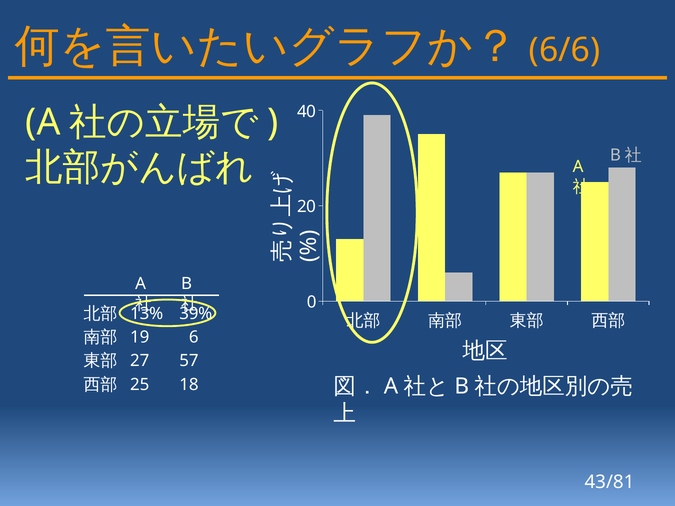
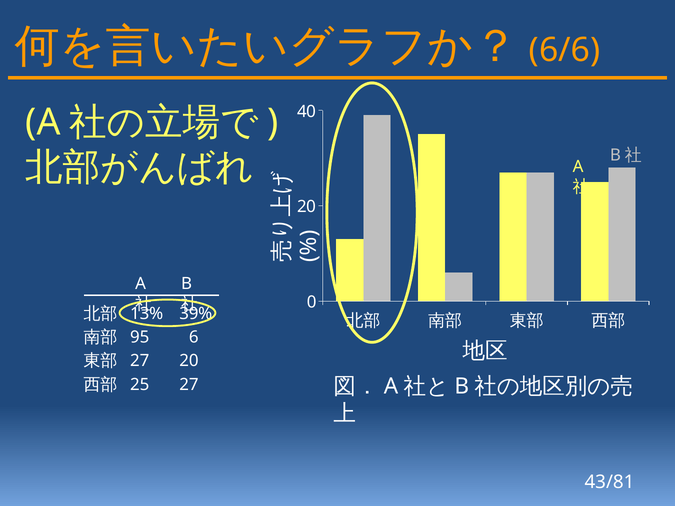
19: 19 -> 95 (140, 337)
27 57: 57 -> 20 (189, 361)
25 18: 18 -> 27 (189, 385)
